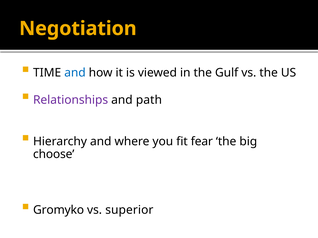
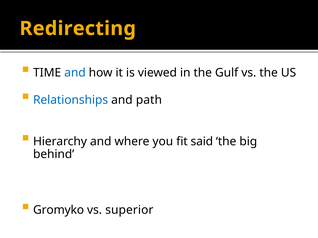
Negotiation: Negotiation -> Redirecting (78, 29)
Relationships colour: purple -> blue (71, 100)
fear: fear -> said (202, 142)
choose: choose -> behind (54, 155)
